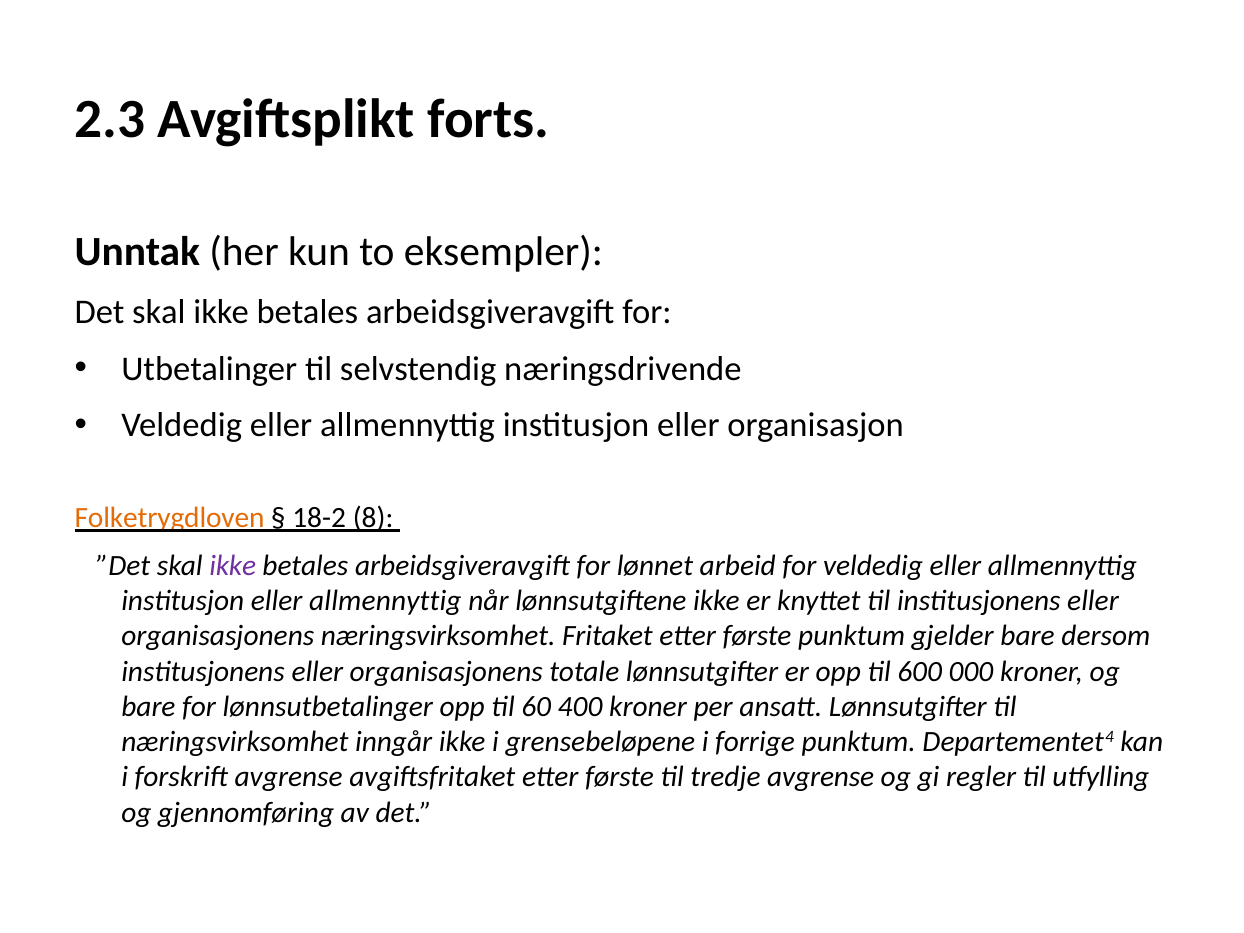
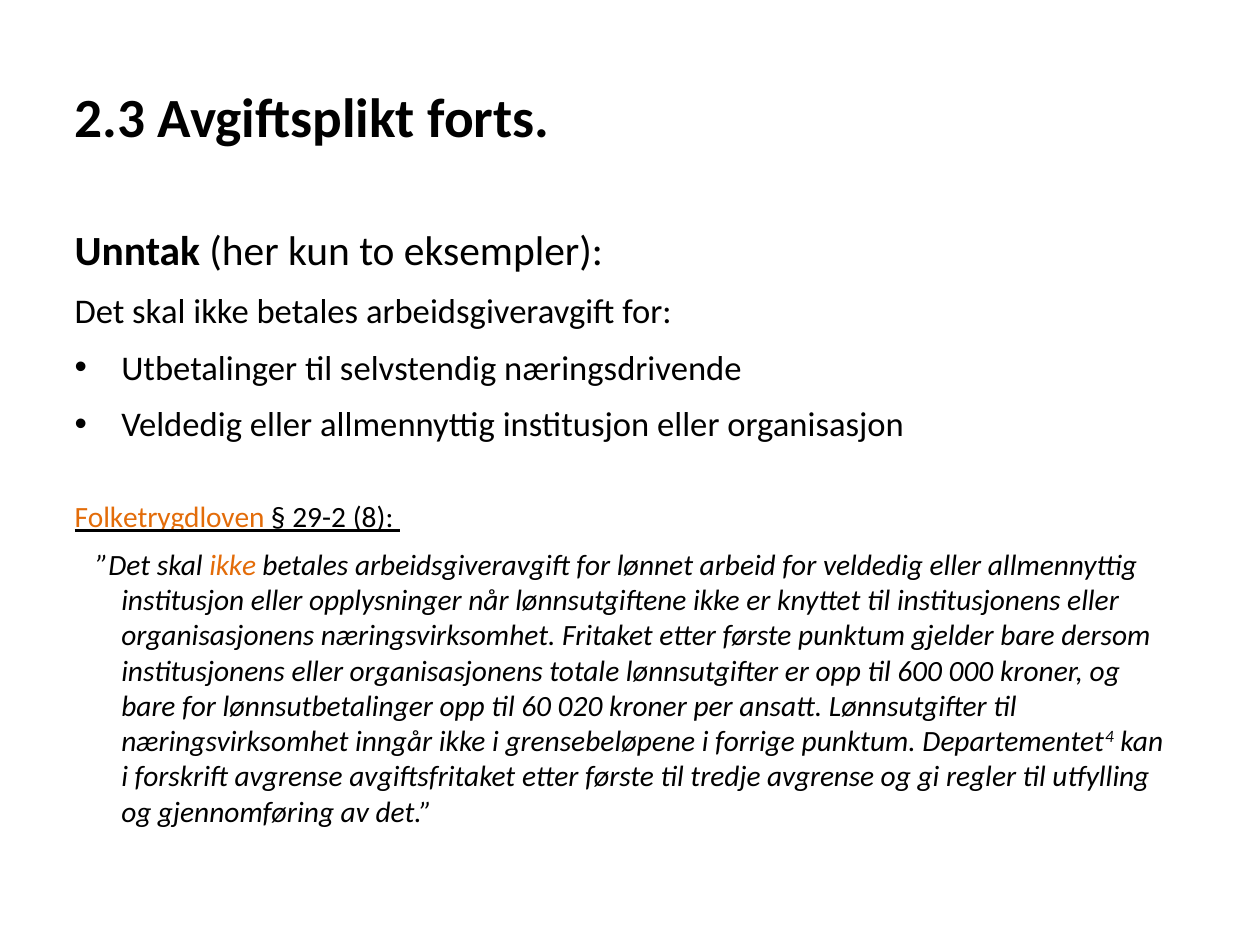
18-2: 18-2 -> 29-2 (319, 518)
ikke colour: purple -> orange (233, 566)
institusjon eller allmennyttig: allmennyttig -> opplysninger (385, 601)
400: 400 -> 020 (580, 707)
